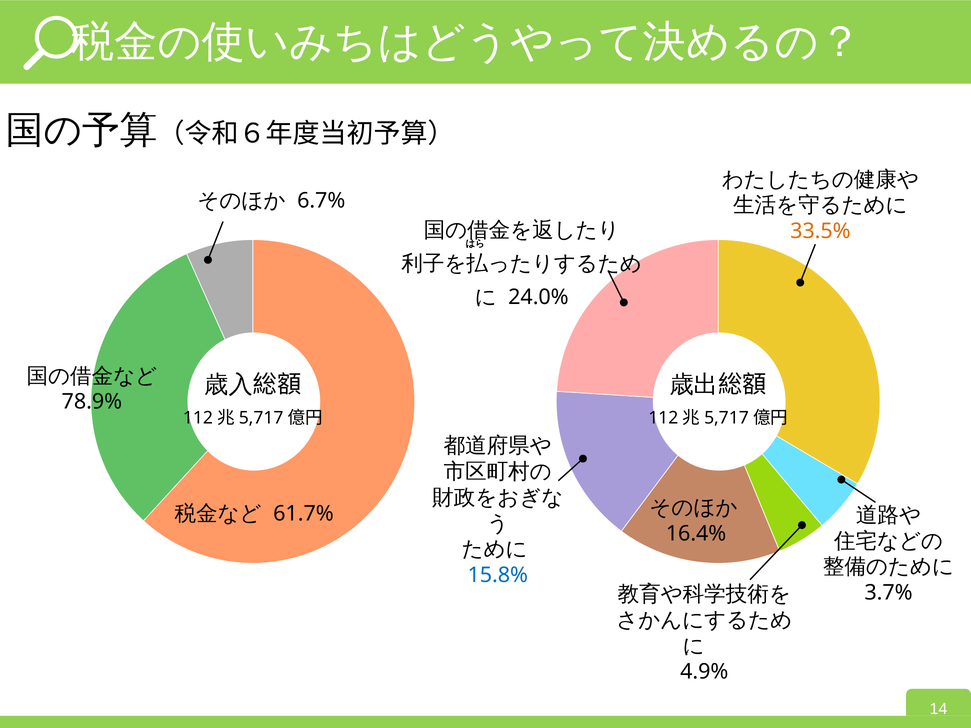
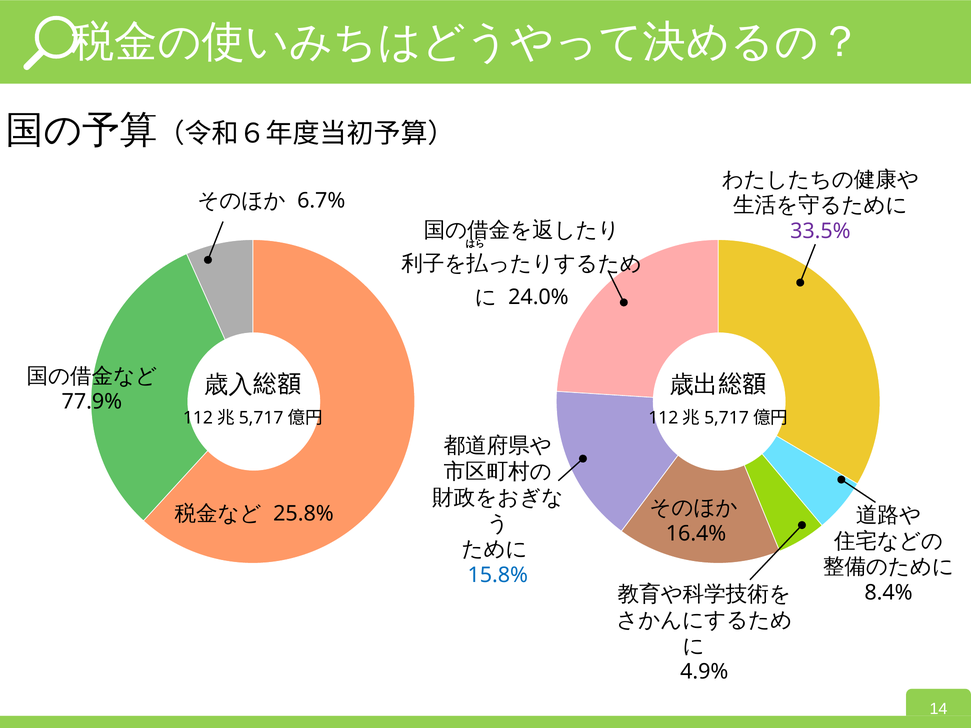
33.5% colour: orange -> purple (820, 231)
78.9%: 78.9% -> 77.9% (92, 402)
61.7%: 61.7% -> 25.8% (303, 514)
3.7%: 3.7% -> 8.4% (888, 593)
